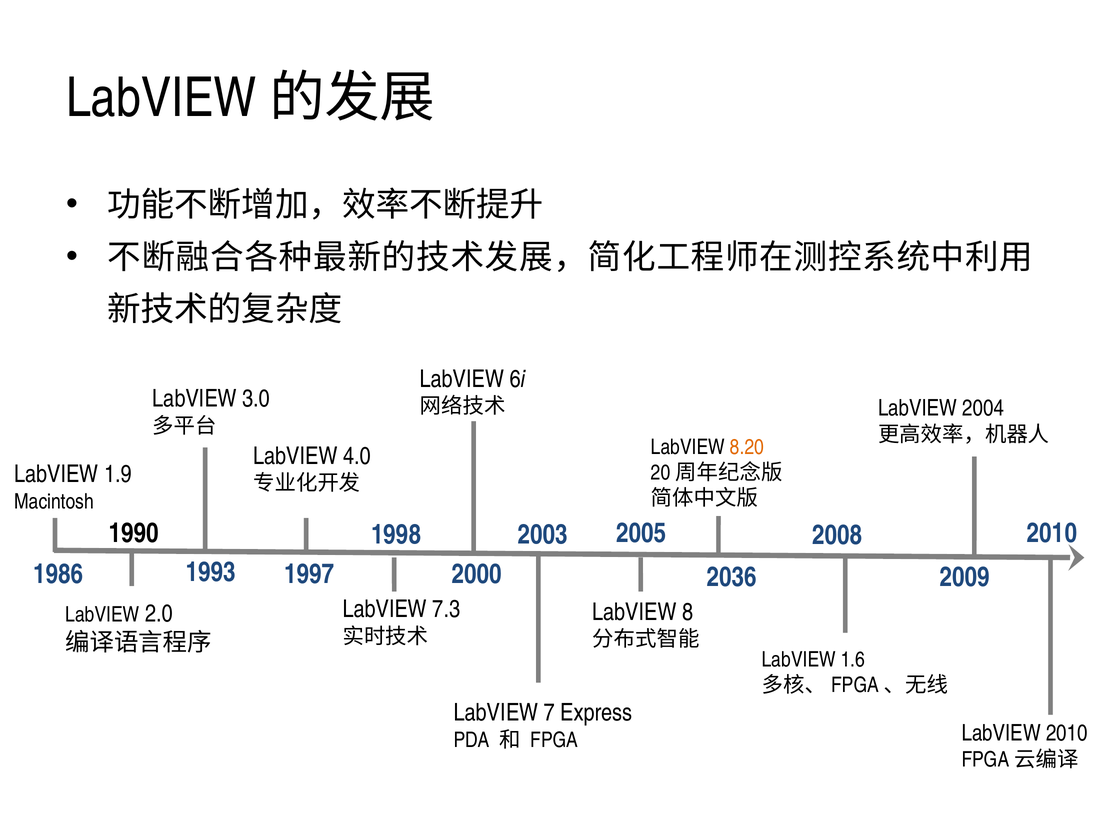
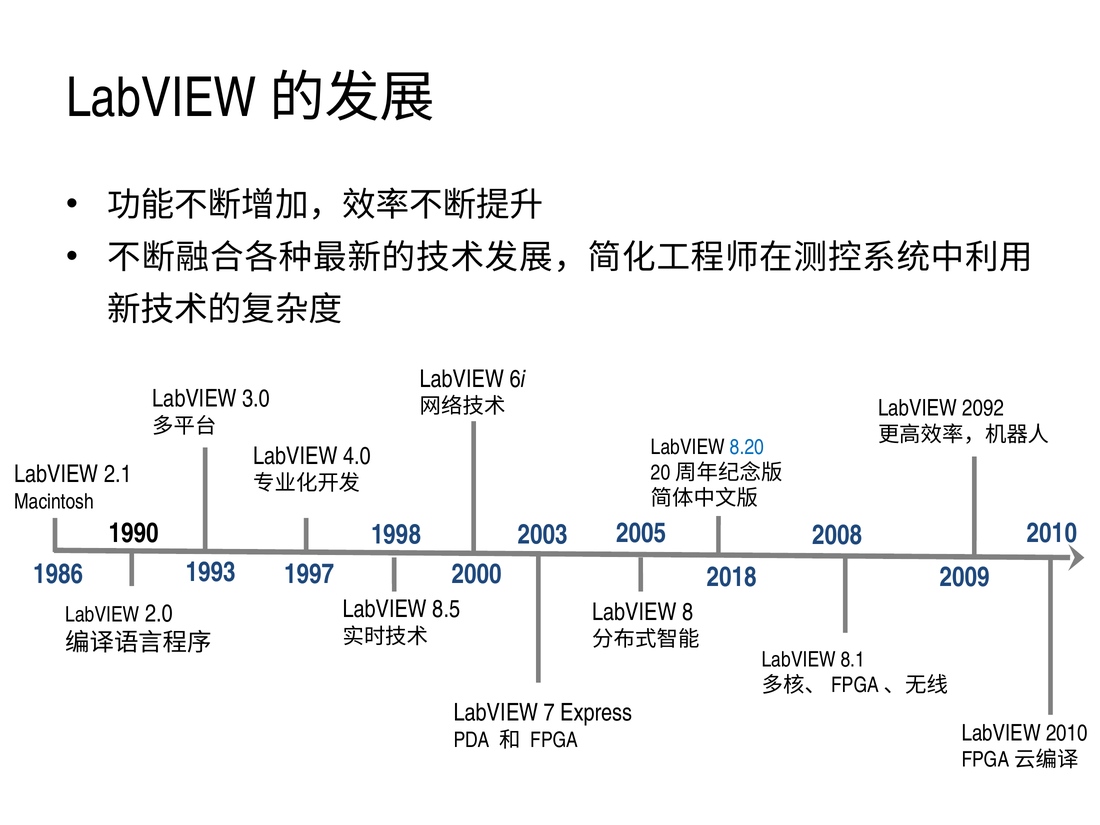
2004: 2004 -> 2092 (983, 408)
8.20 colour: orange -> blue (747, 447)
1.9: 1.9 -> 2.1 (118, 474)
2036: 2036 -> 2018 (732, 577)
7.3: 7.3 -> 8.5 (446, 609)
1.6: 1.6 -> 8.1 (853, 660)
